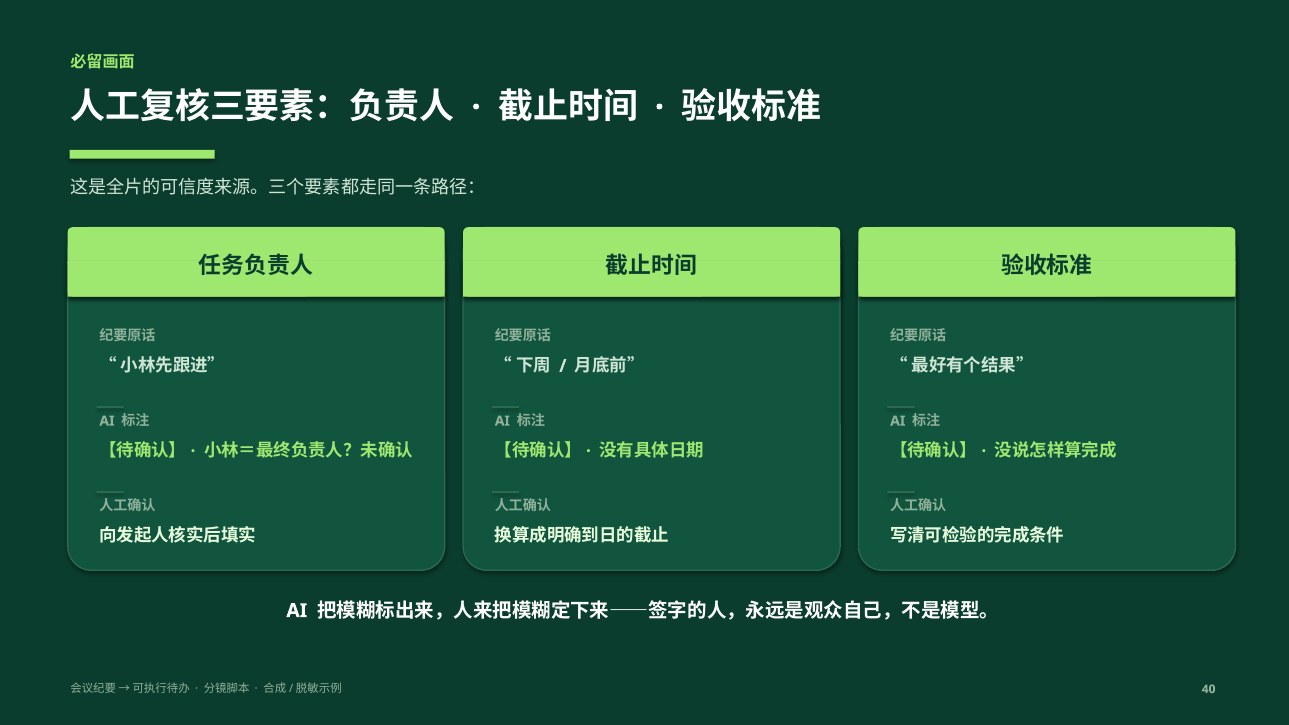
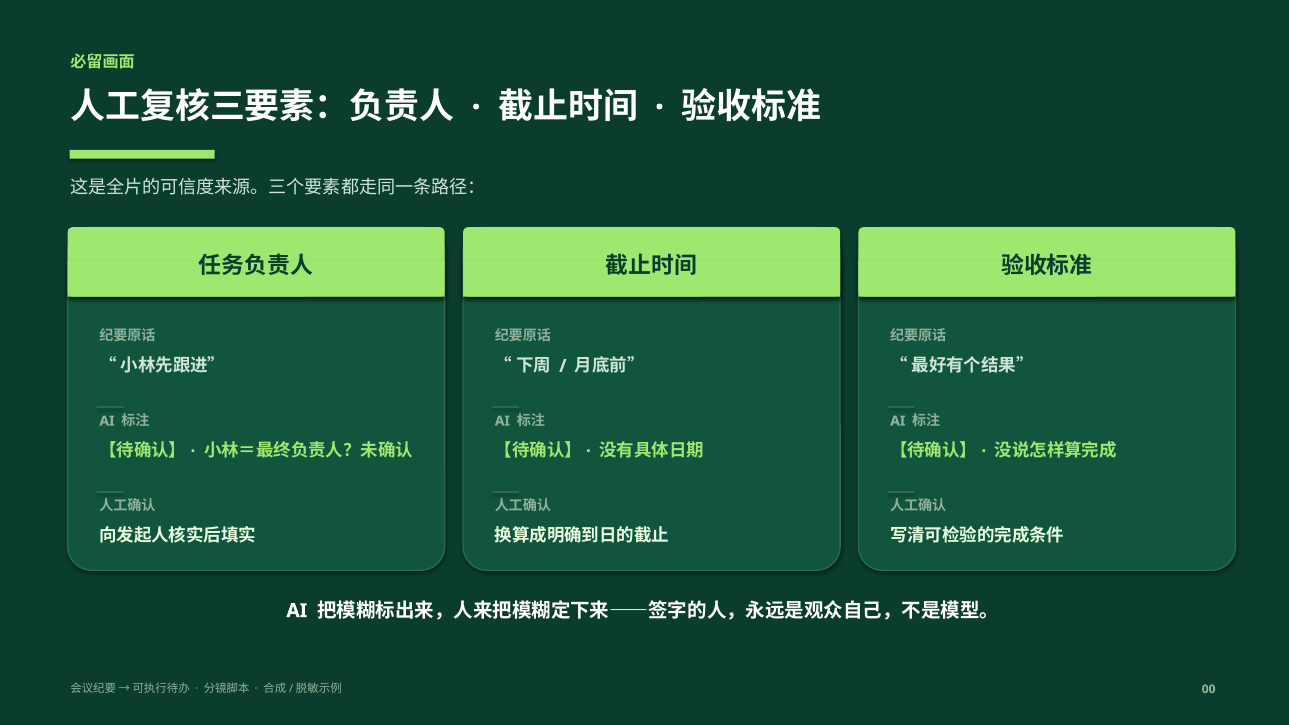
40: 40 -> 00 (1209, 689)
